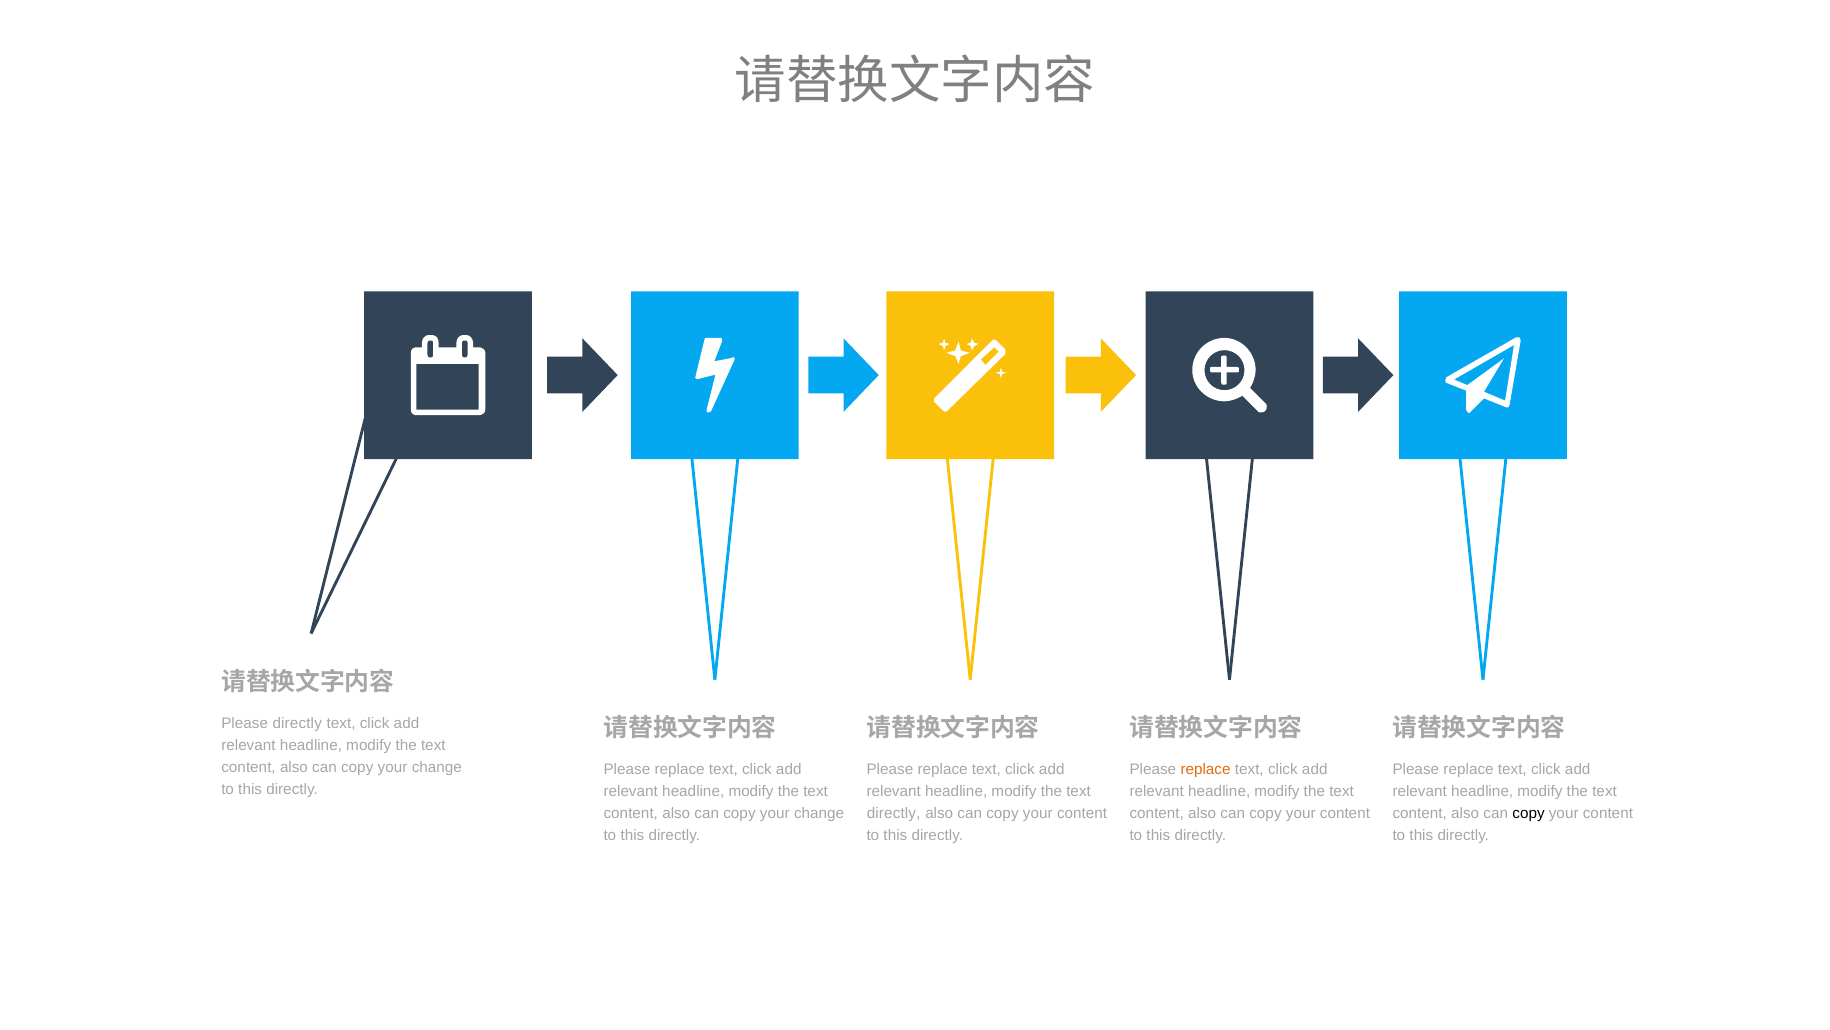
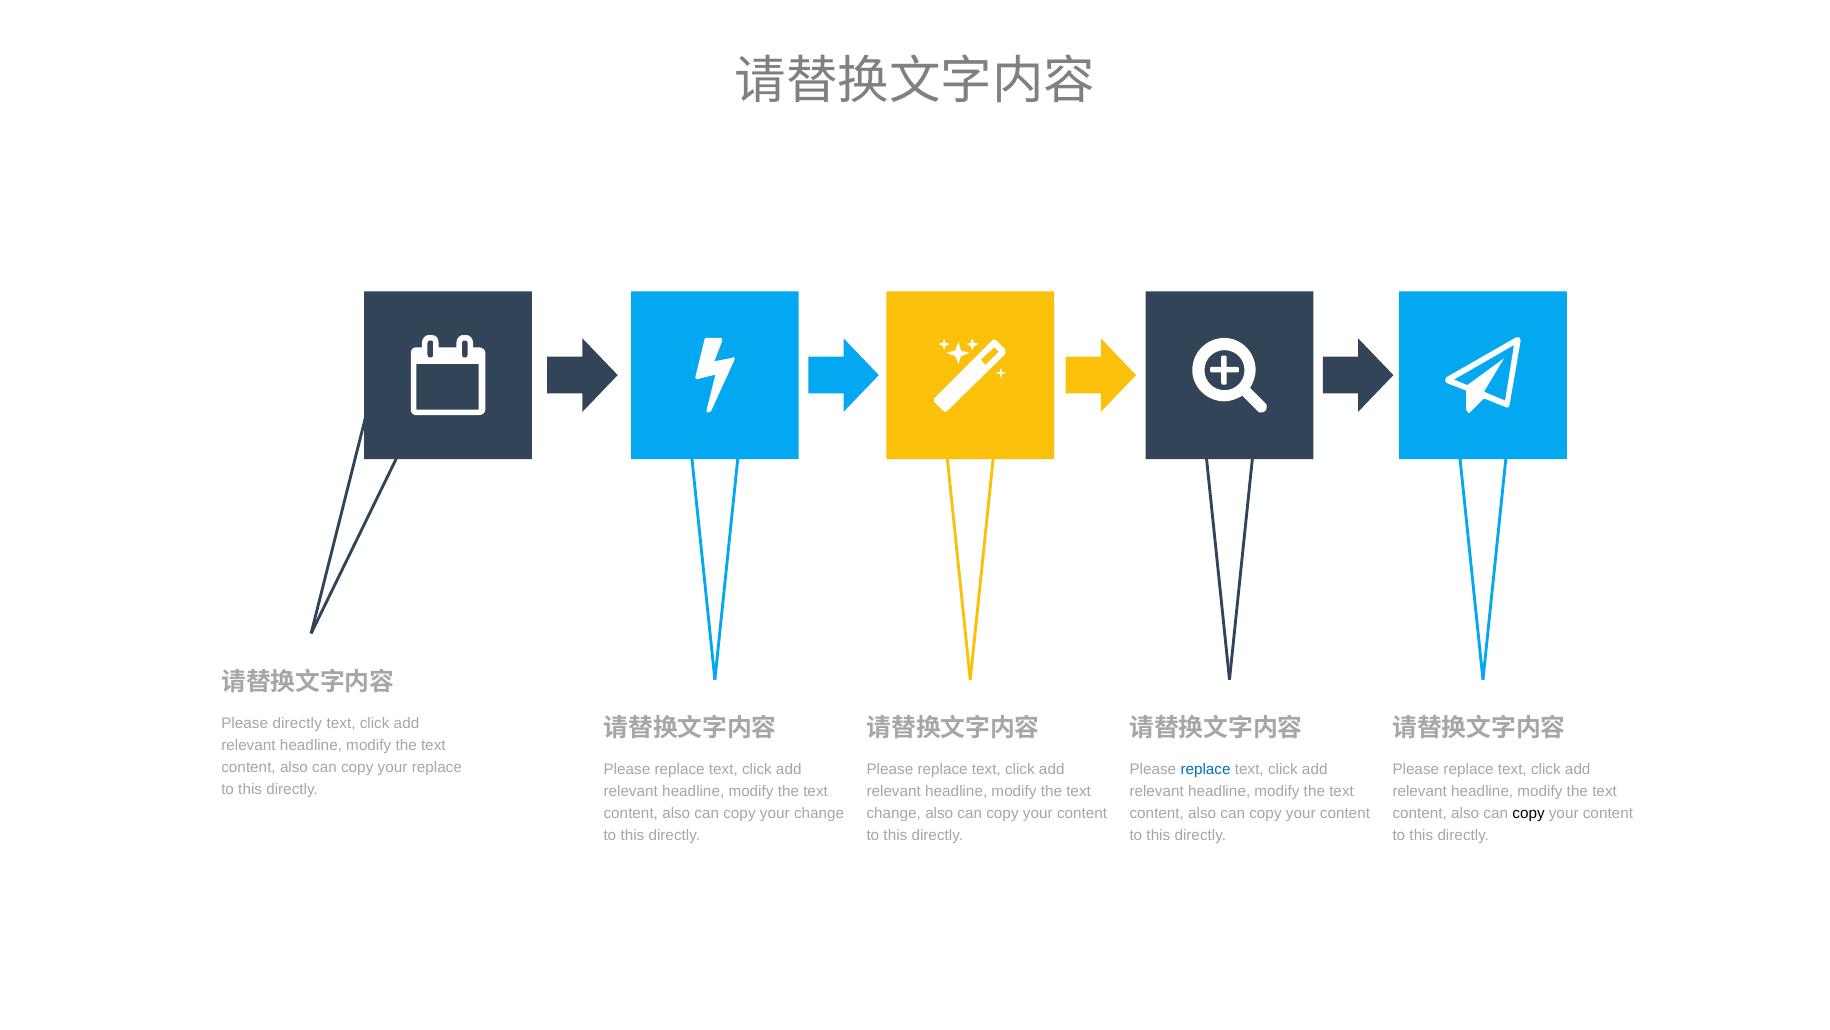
change: change -> replace (437, 767)
replace colour: orange -> blue (1206, 769)
directly: directly -> change (894, 813)
